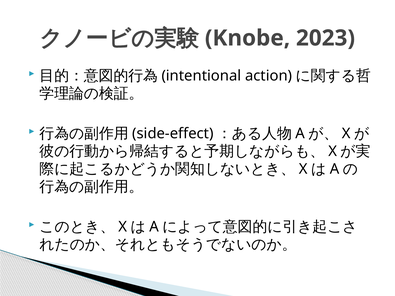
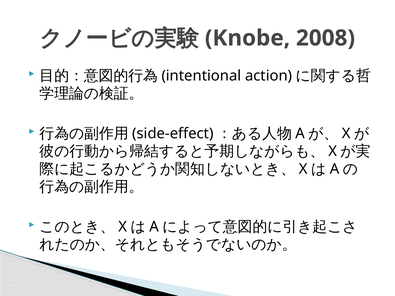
2023: 2023 -> 2008 (325, 38)
